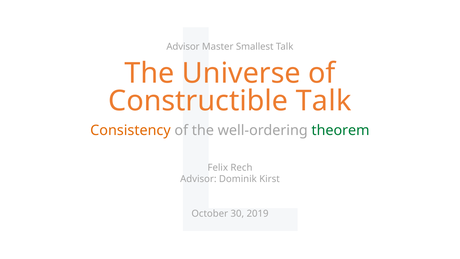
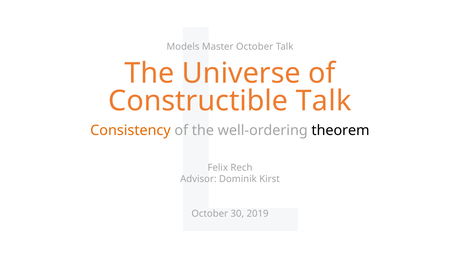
Advisor: Advisor -> Models (183, 47)
Master Smallest: Smallest -> October (255, 47)
theorem colour: green -> black (340, 130)
